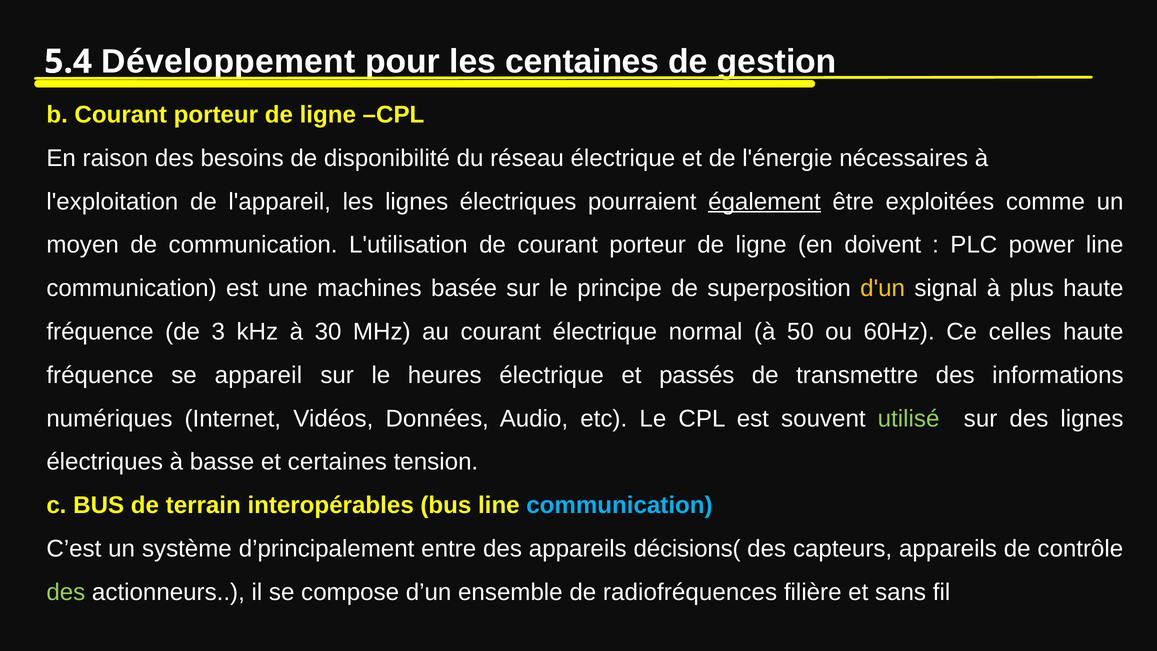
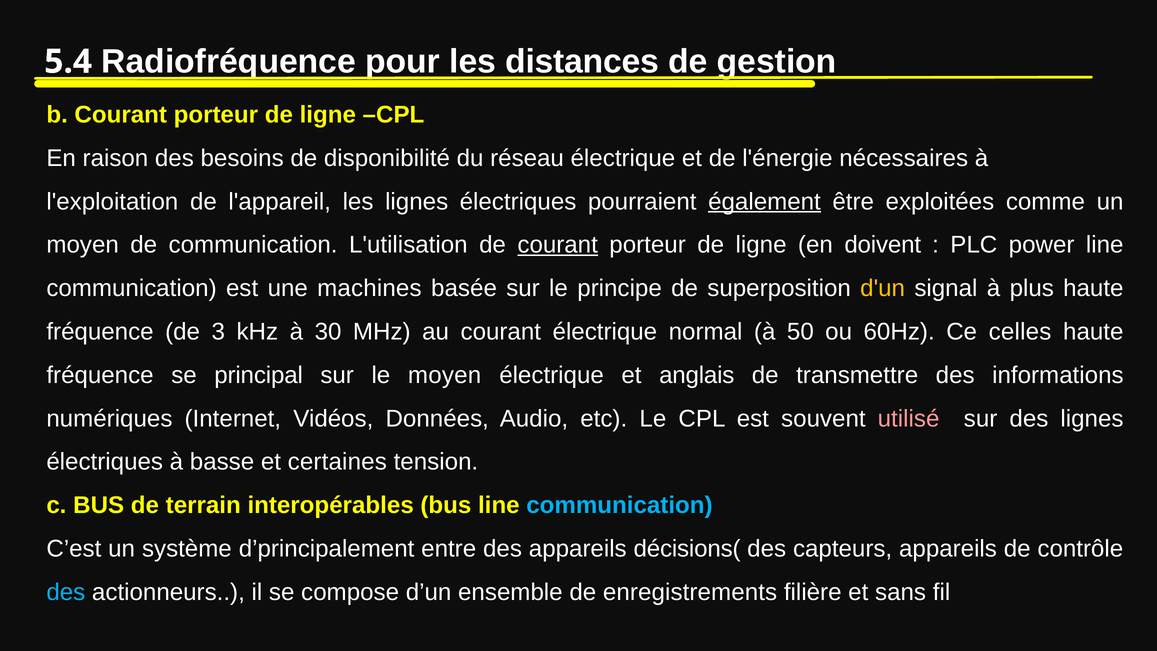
Développement: Développement -> Radiofréquence (229, 62)
centaines: centaines -> distances (582, 62)
courant underline: none -> present (558, 245)
appareil: appareil -> principal (259, 375)
le heures: heures -> moyen (445, 375)
passés: passés -> anglais (697, 375)
utilisé colour: light green -> pink (909, 418)
des colour: light green -> light blue (66, 592)
radiofréquences: radiofréquences -> enregistrements (690, 592)
